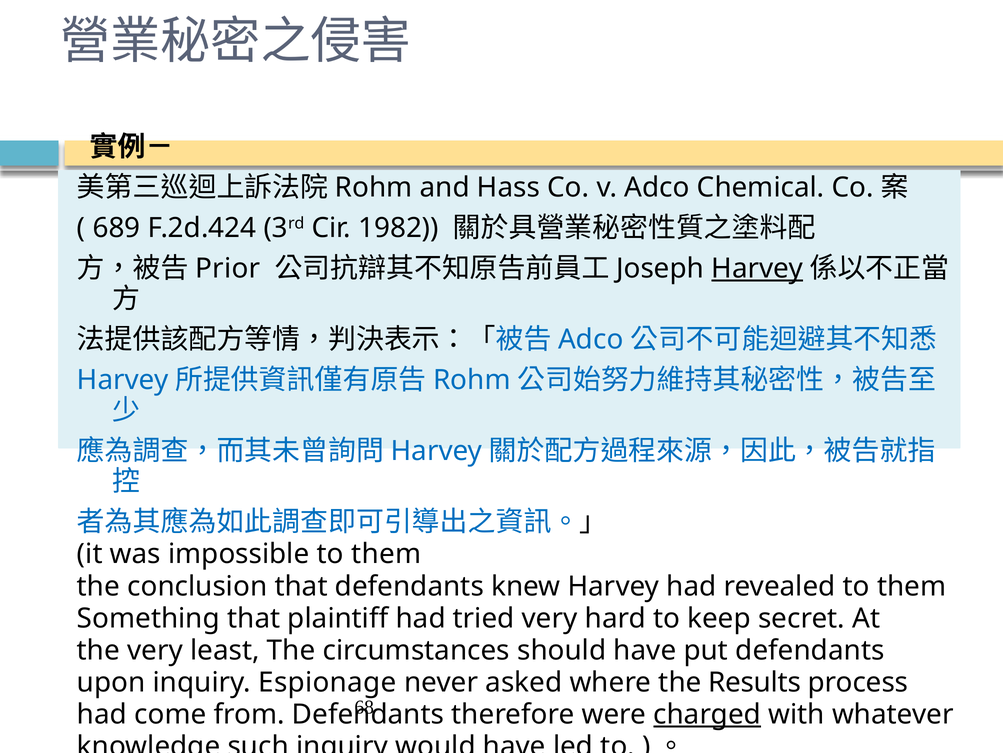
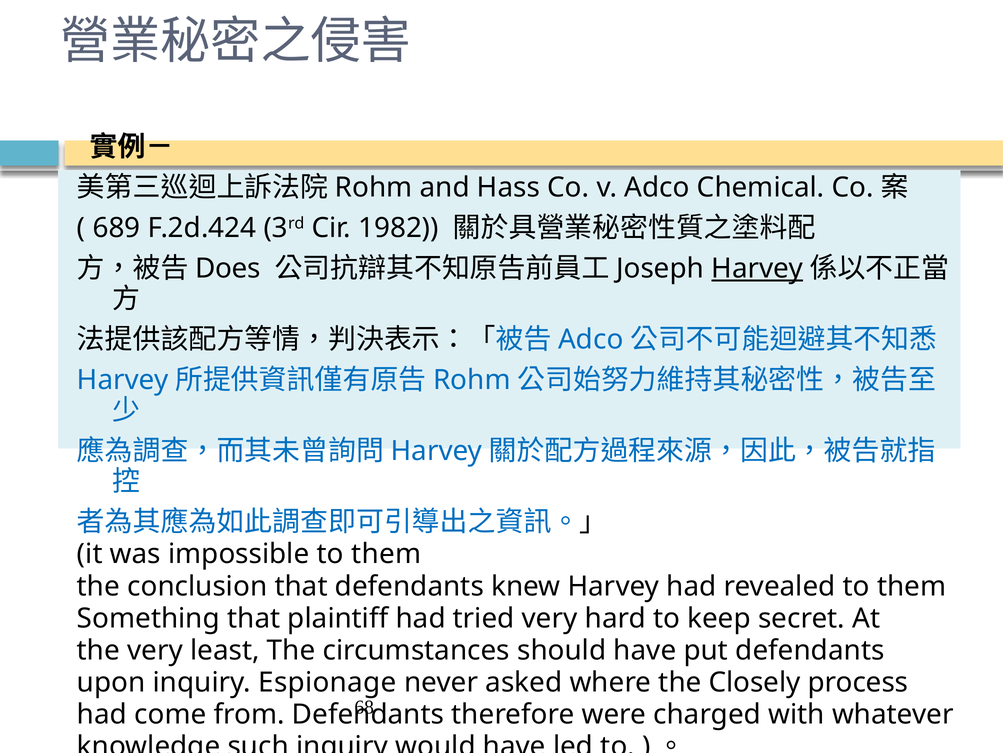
Prior: Prior -> Does (228, 268)
Results: Results -> Closely (755, 682)
charged underline: present -> none (707, 714)
